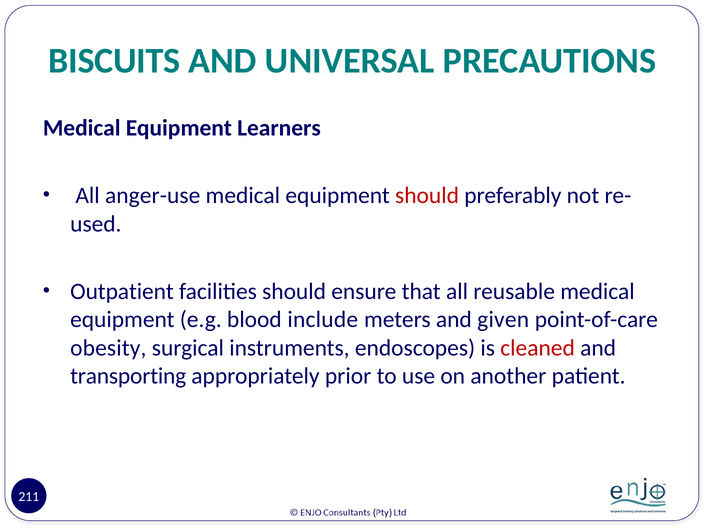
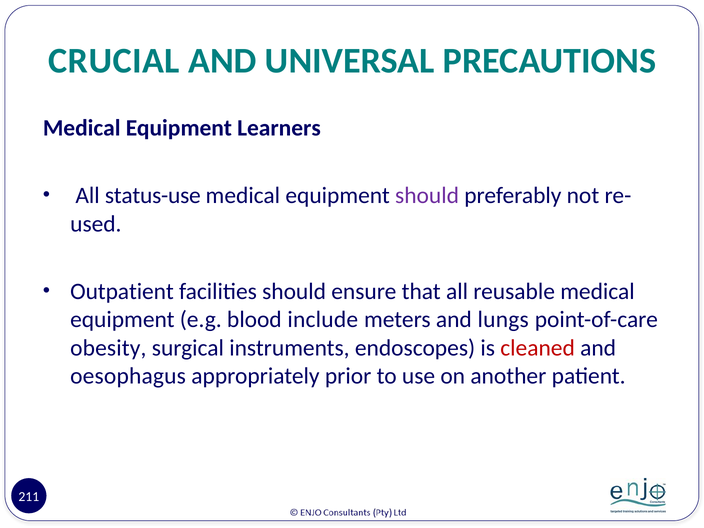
BISCUITS: BISCUITS -> CRUCIAL (114, 61)
anger-use: anger-use -> status-use (153, 196)
should colour: red -> purple (427, 196)
given: given -> lungs (503, 320)
transporting: transporting -> oesophagus (128, 376)
